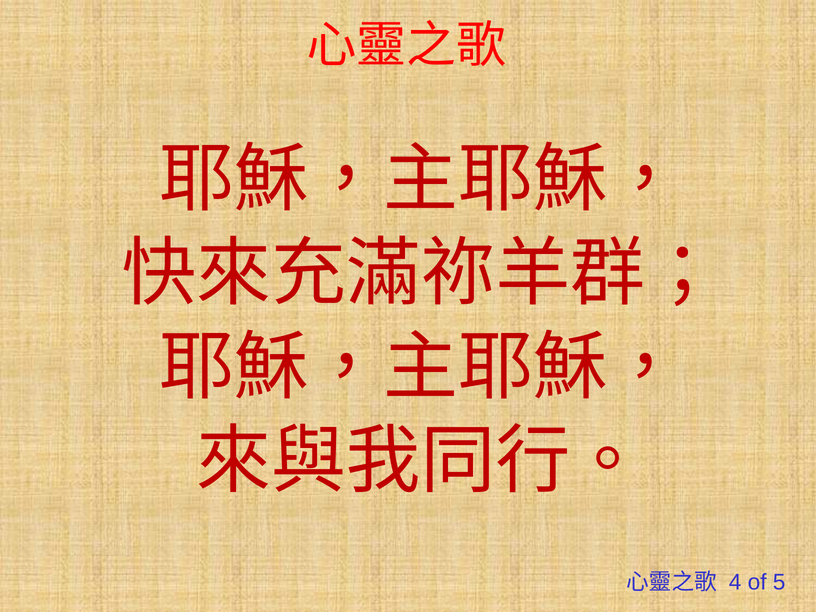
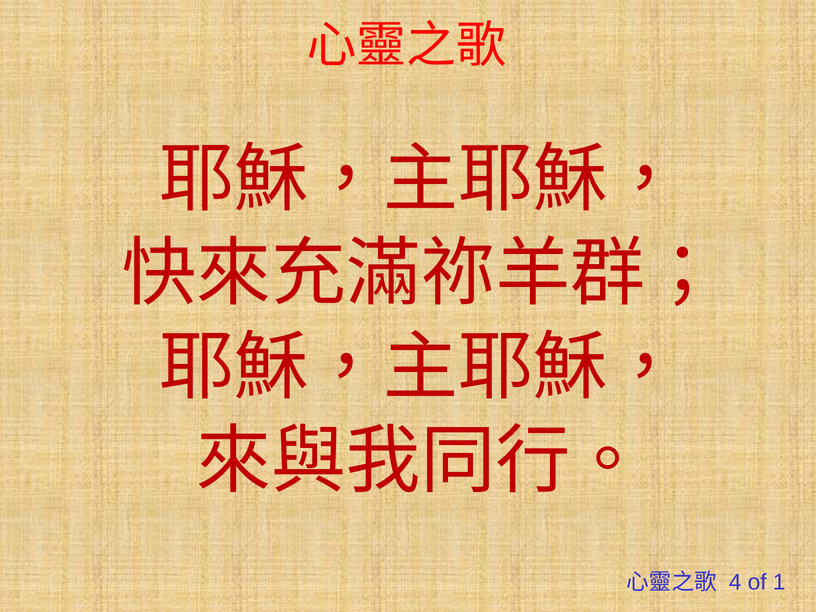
5: 5 -> 1 (779, 582)
